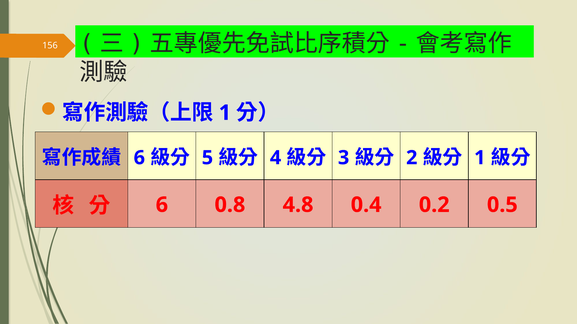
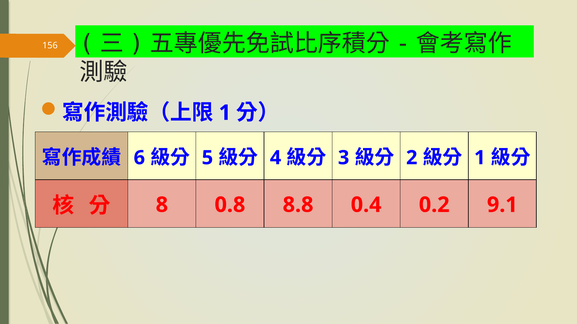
6: 6 -> 8 (162, 205)
4.8: 4.8 -> 8.8 (298, 205)
0.5: 0.5 -> 9.1 (502, 205)
